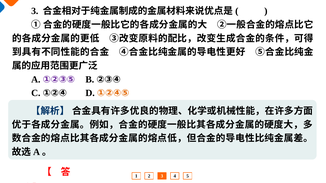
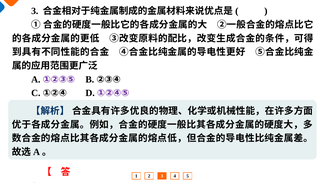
①②④⑤ colour: orange -> purple (113, 93)
